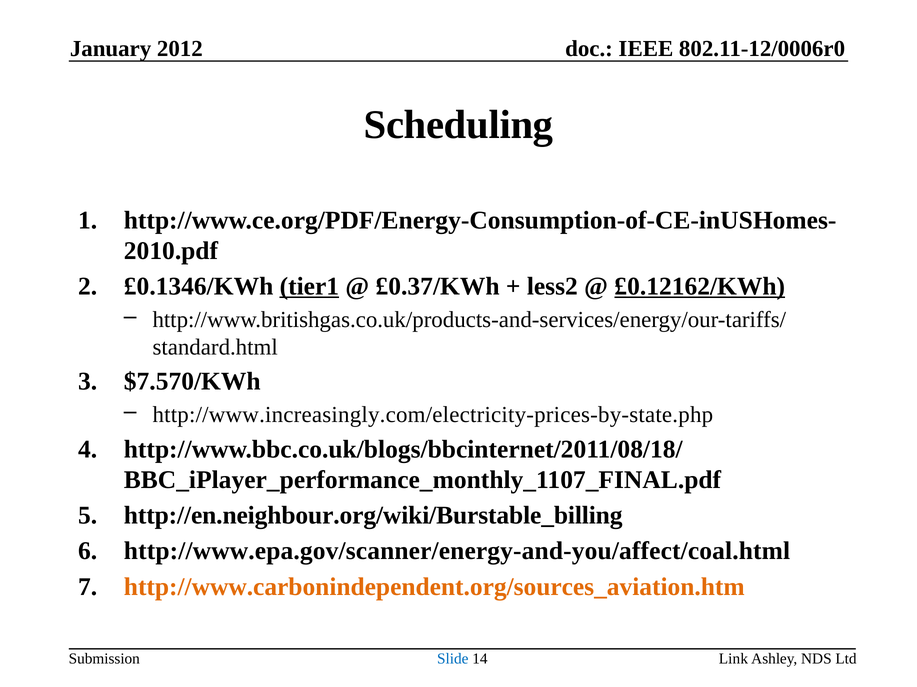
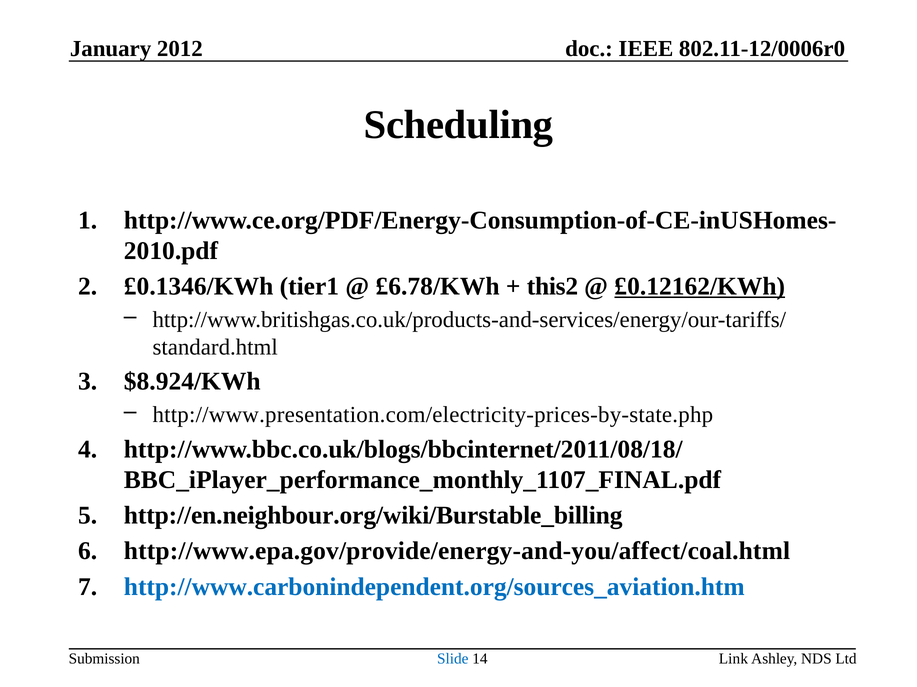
tier1 underline: present -> none (309, 287)
£0.37/KWh: £0.37/KWh -> £6.78/KWh (438, 287)
less2: less2 -> this2 (552, 287)
$7.570/KWh: $7.570/KWh -> $8.924/KWh (192, 382)
http://www.increasingly.com/electricity-prices-by-state.php: http://www.increasingly.com/electricity-prices-by-state.php -> http://www.presentation.com/electricity-prices-by-state.php (433, 415)
http://www.epa.gov/scanner/energy-and-you/affect/coal.html: http://www.epa.gov/scanner/energy-and-you/affect/coal.html -> http://www.epa.gov/provide/energy-and-you/affect/coal.html (457, 552)
http://www.carbonindependent.org/sources_aviation.htm colour: orange -> blue (434, 587)
